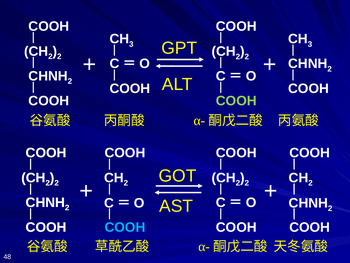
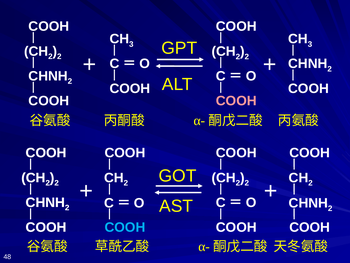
COOH colour: light green -> pink (236, 101)
